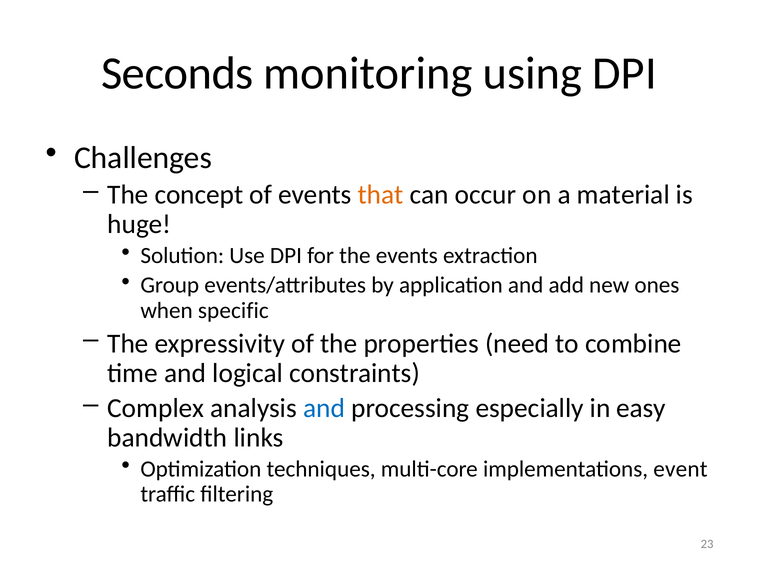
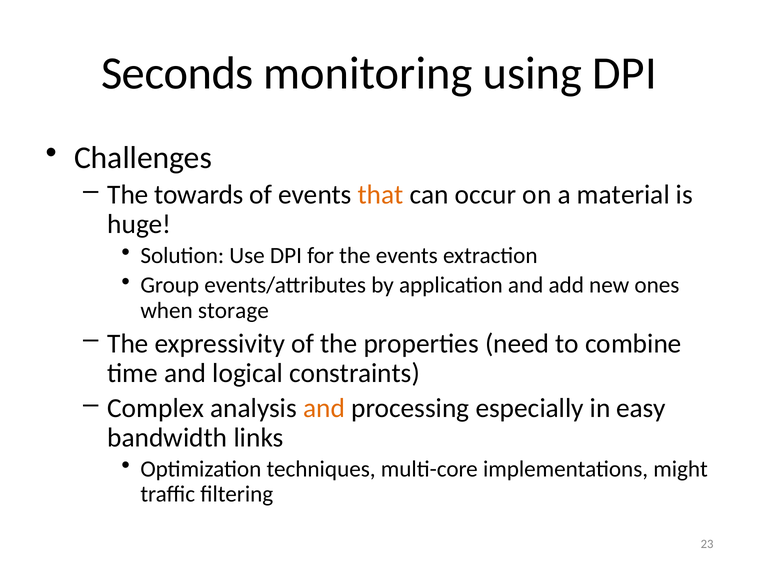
concept: concept -> towards (199, 194)
specific: specific -> storage (233, 310)
and colour: blue -> orange (324, 408)
event: event -> might (681, 469)
